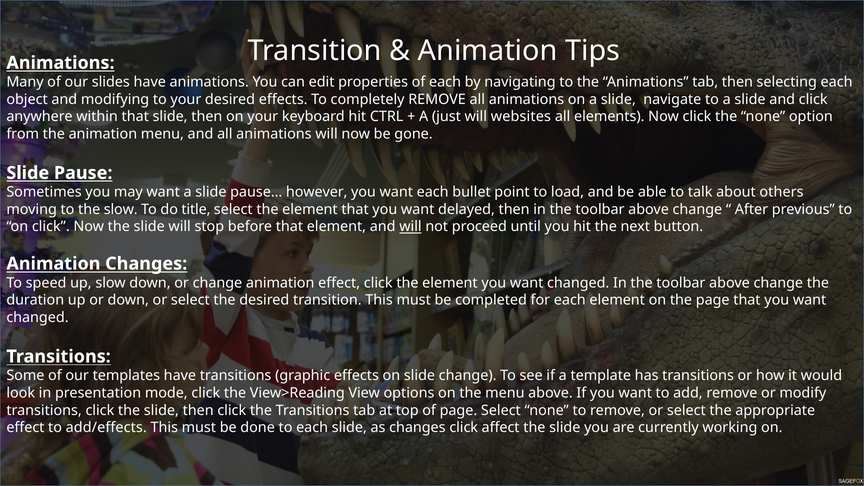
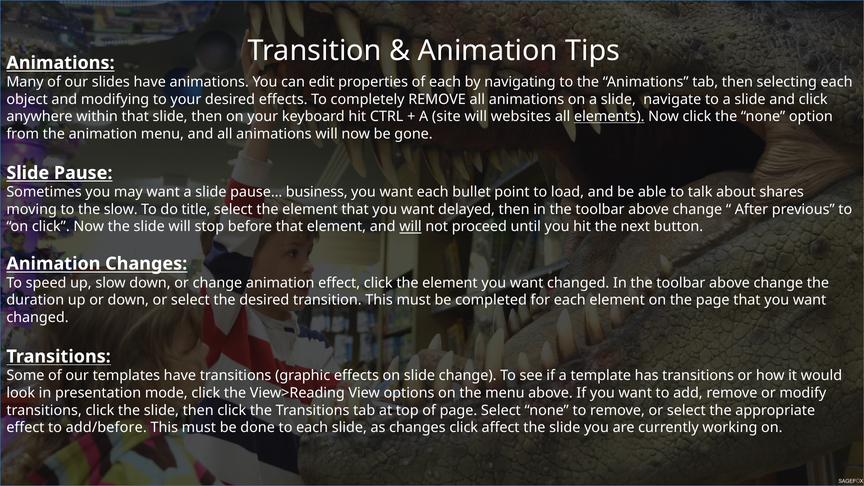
just: just -> site (446, 117)
elements underline: none -> present (609, 117)
however: however -> business (317, 192)
others: others -> shares (782, 192)
add/effects: add/effects -> add/before (106, 428)
